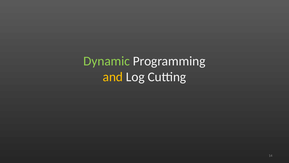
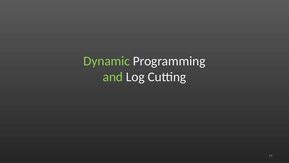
and colour: yellow -> light green (113, 77)
